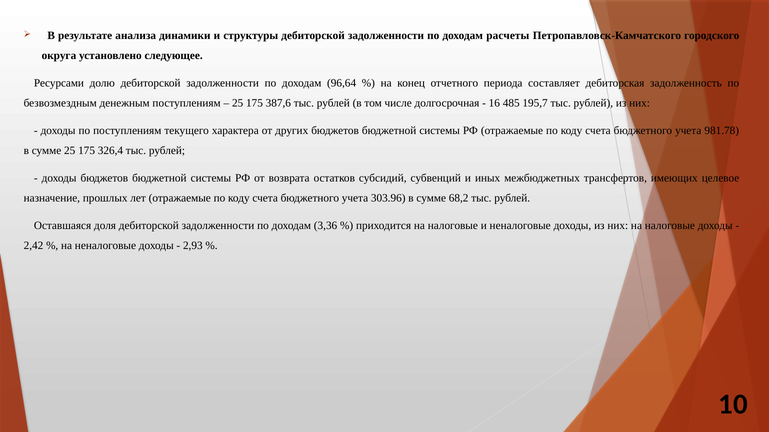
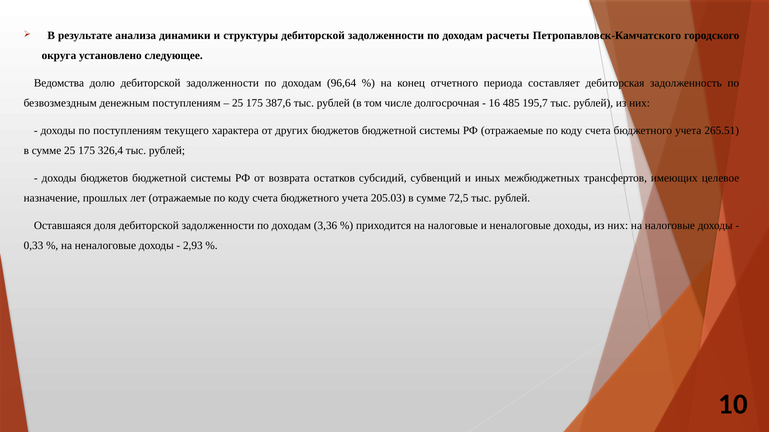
Ресурсами: Ресурсами -> Ведомства (59, 83)
981.78: 981.78 -> 265.51 (722, 131)
303.96: 303.96 -> 205.03 (388, 198)
68,2: 68,2 -> 72,5 (459, 198)
2,42: 2,42 -> 0,33 (33, 246)
